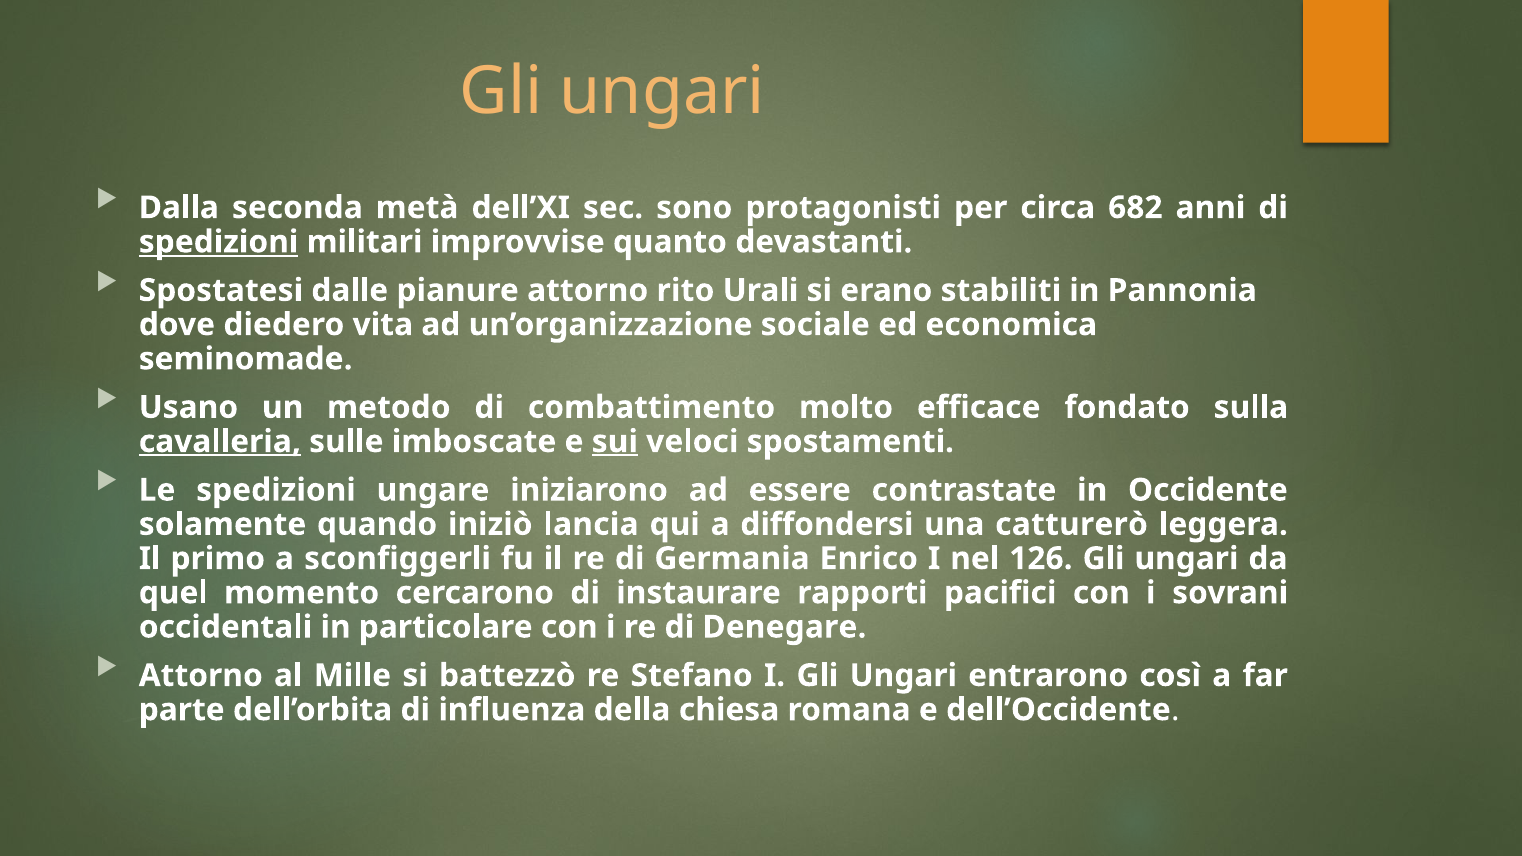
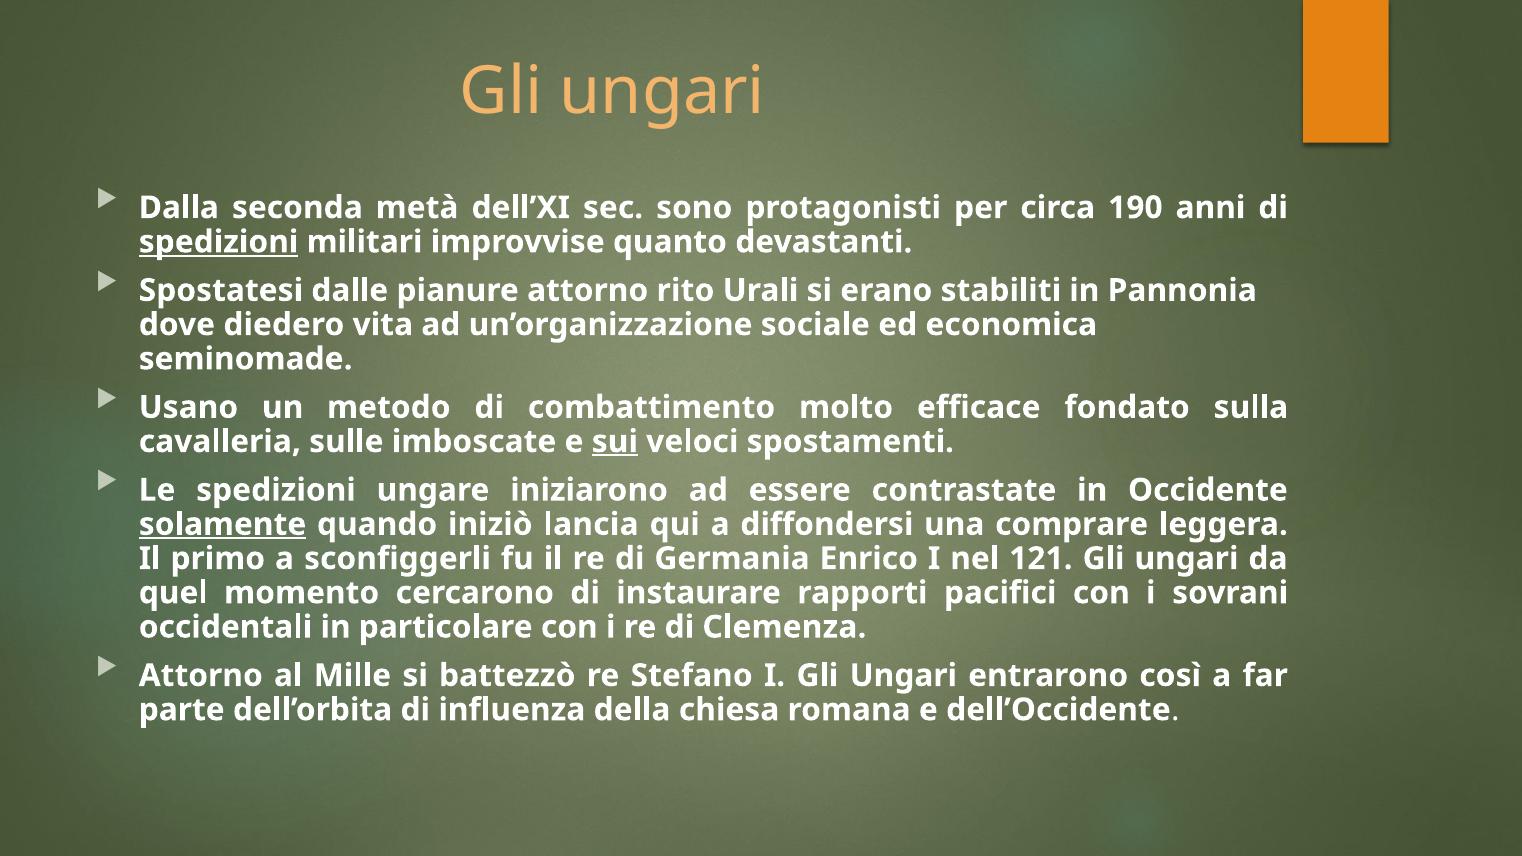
682: 682 -> 190 (1135, 208)
cavalleria underline: present -> none (220, 442)
solamente underline: none -> present (223, 524)
catturerò: catturerò -> comprare (1072, 524)
126: 126 -> 121 (1041, 559)
Denegare: Denegare -> Clemenza (784, 627)
